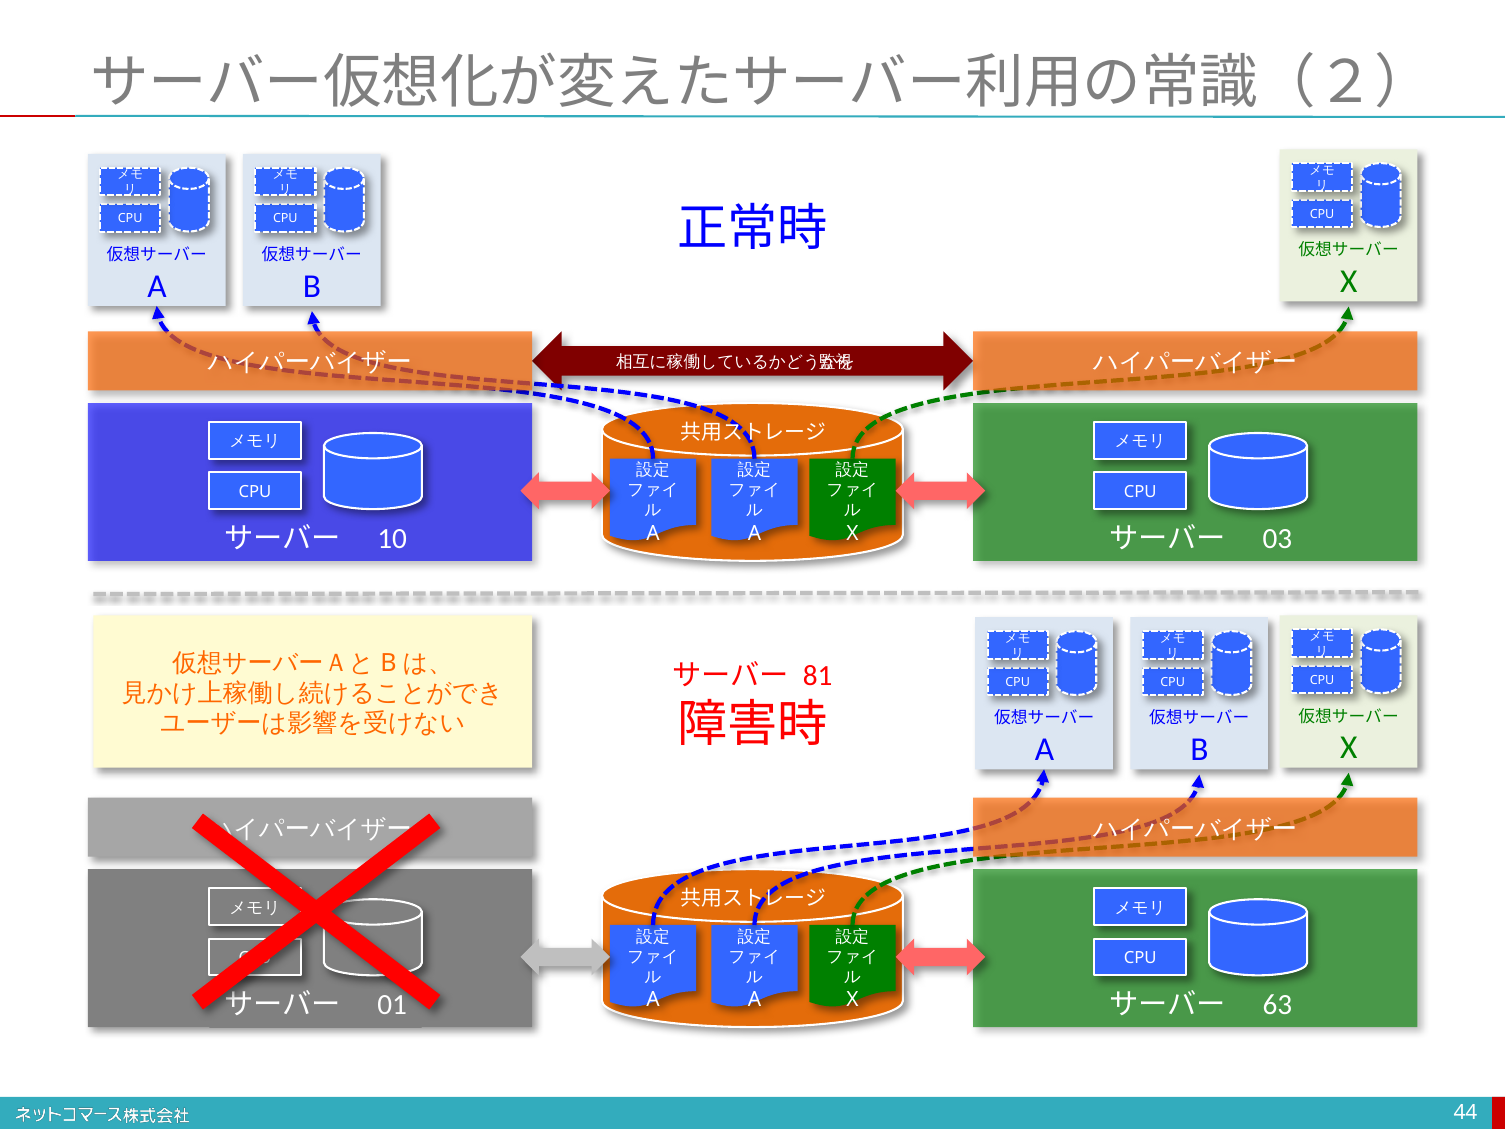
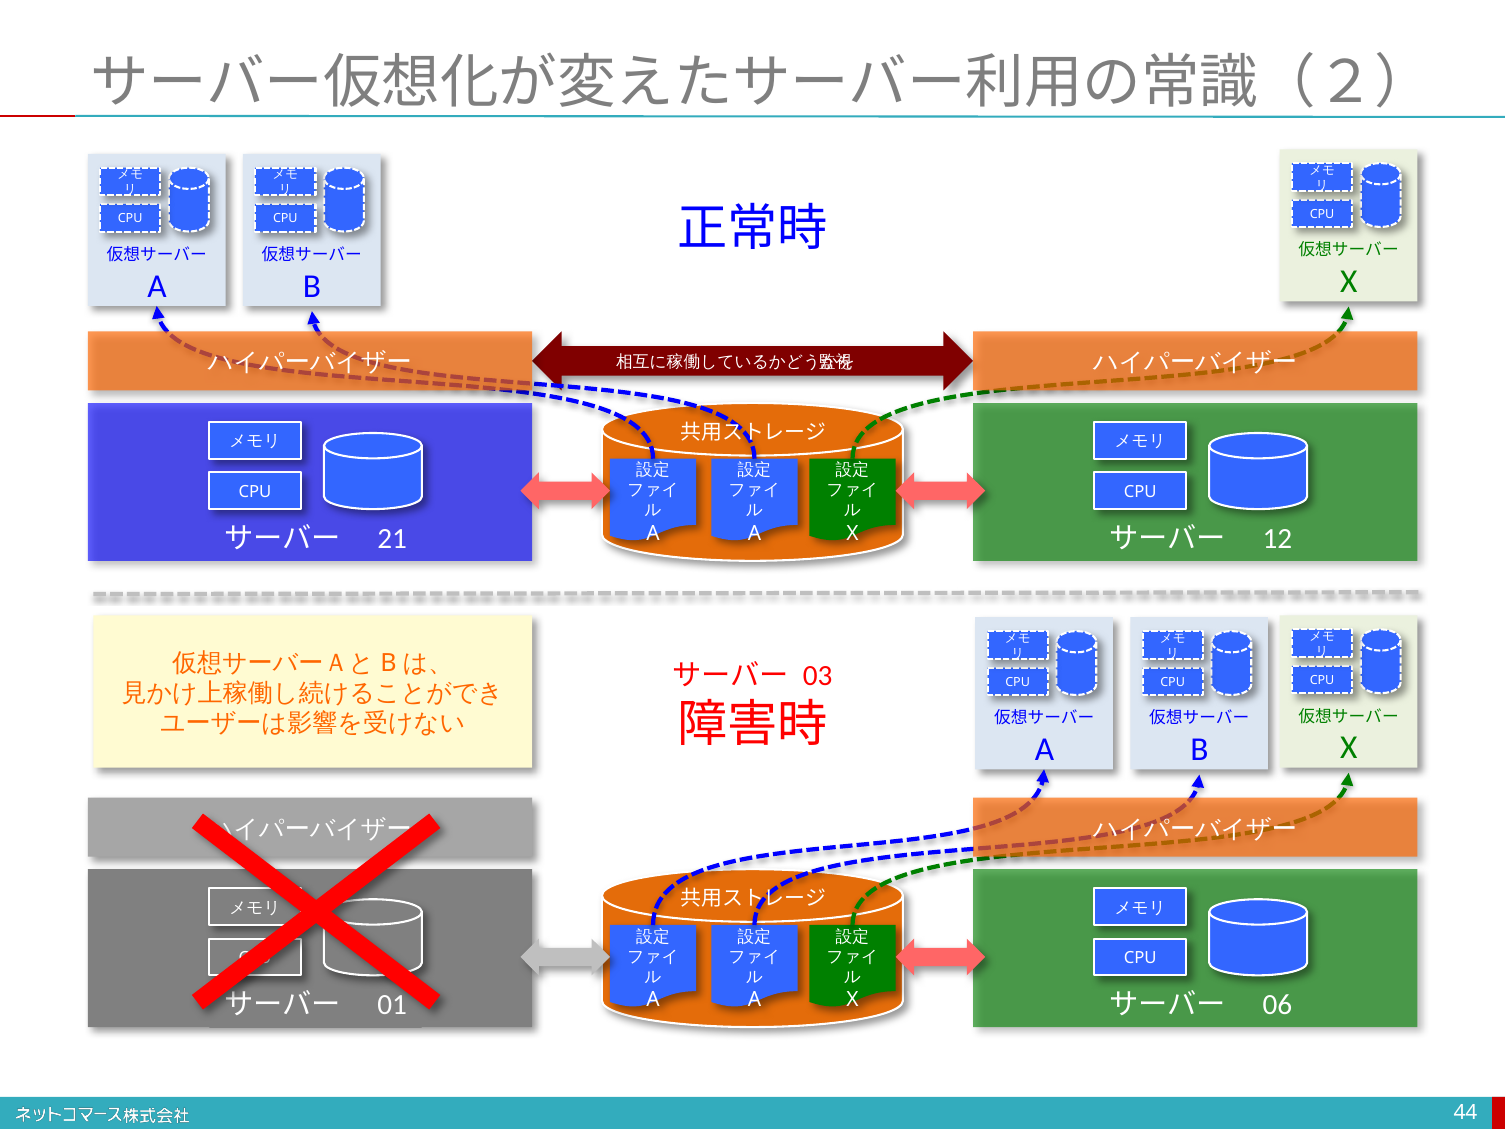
10: 10 -> 21 (392, 539)
03: 03 -> 12 (1277, 539)
81: 81 -> 03 (818, 676)
63: 63 -> 06 (1277, 1005)
